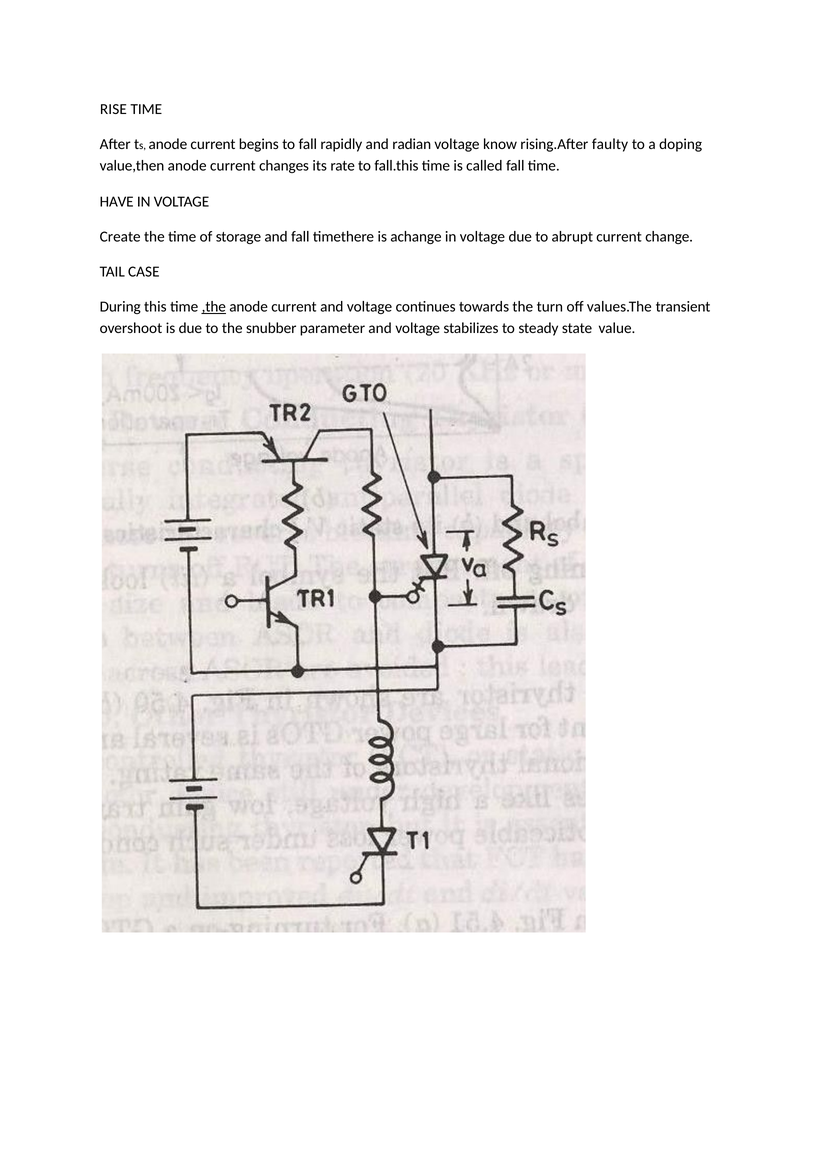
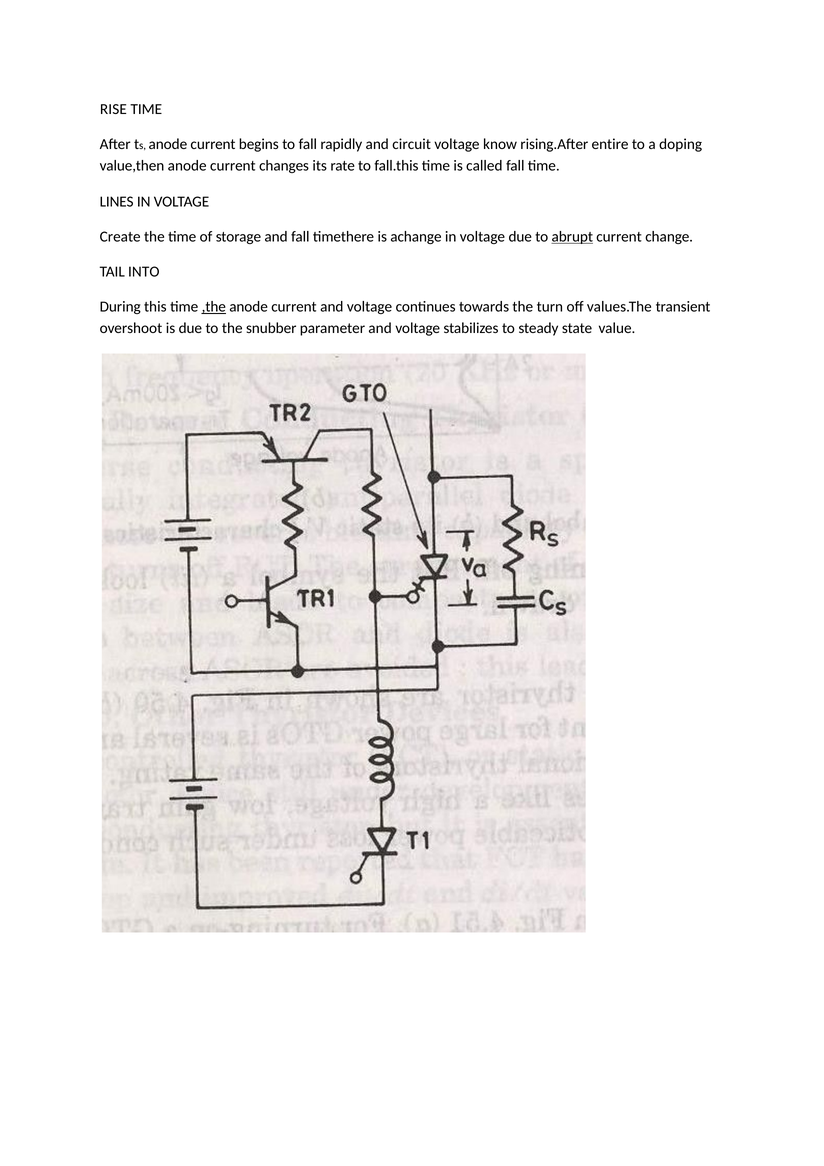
radian: radian -> circuit (412, 144)
faulty: faulty -> entire (610, 144)
HAVE: HAVE -> LINES (117, 202)
abrupt underline: none -> present (572, 237)
CASE: CASE -> INTO (144, 272)
